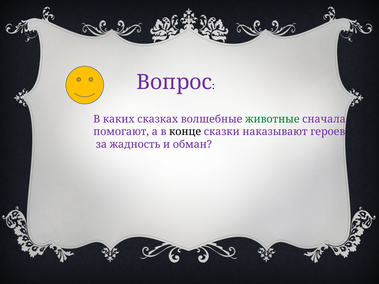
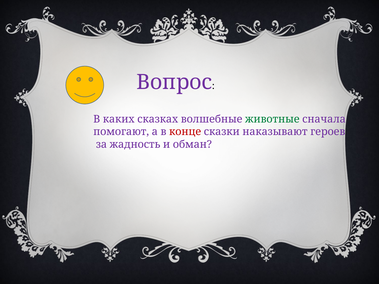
конце colour: black -> red (185, 132)
